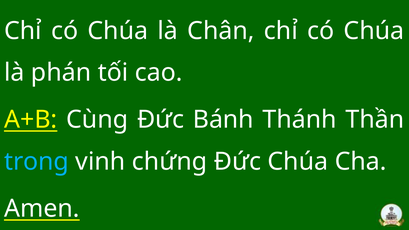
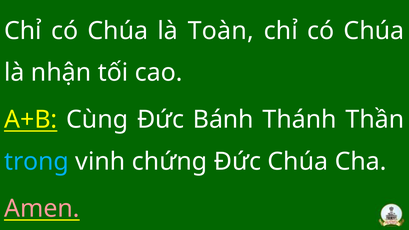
Chân: Chân -> Toàn (221, 31)
phán: phán -> nhận (61, 73)
Amen colour: white -> pink (42, 209)
